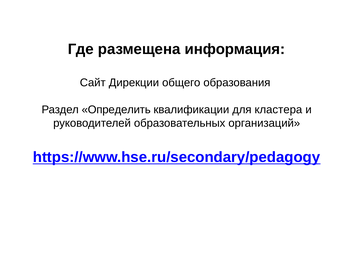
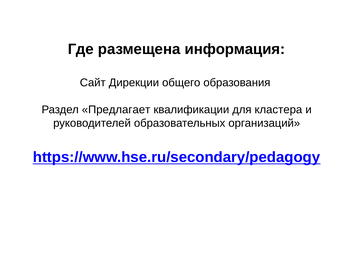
Определить: Определить -> Предлагает (116, 110)
